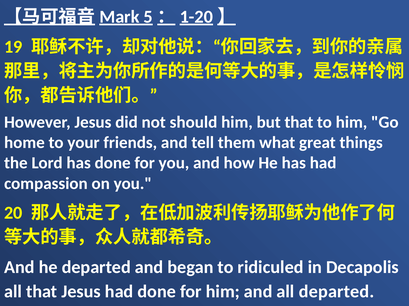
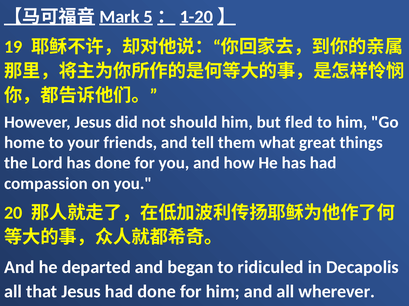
but that: that -> fled (299, 123)
all departed: departed -> wherever (337, 292)
